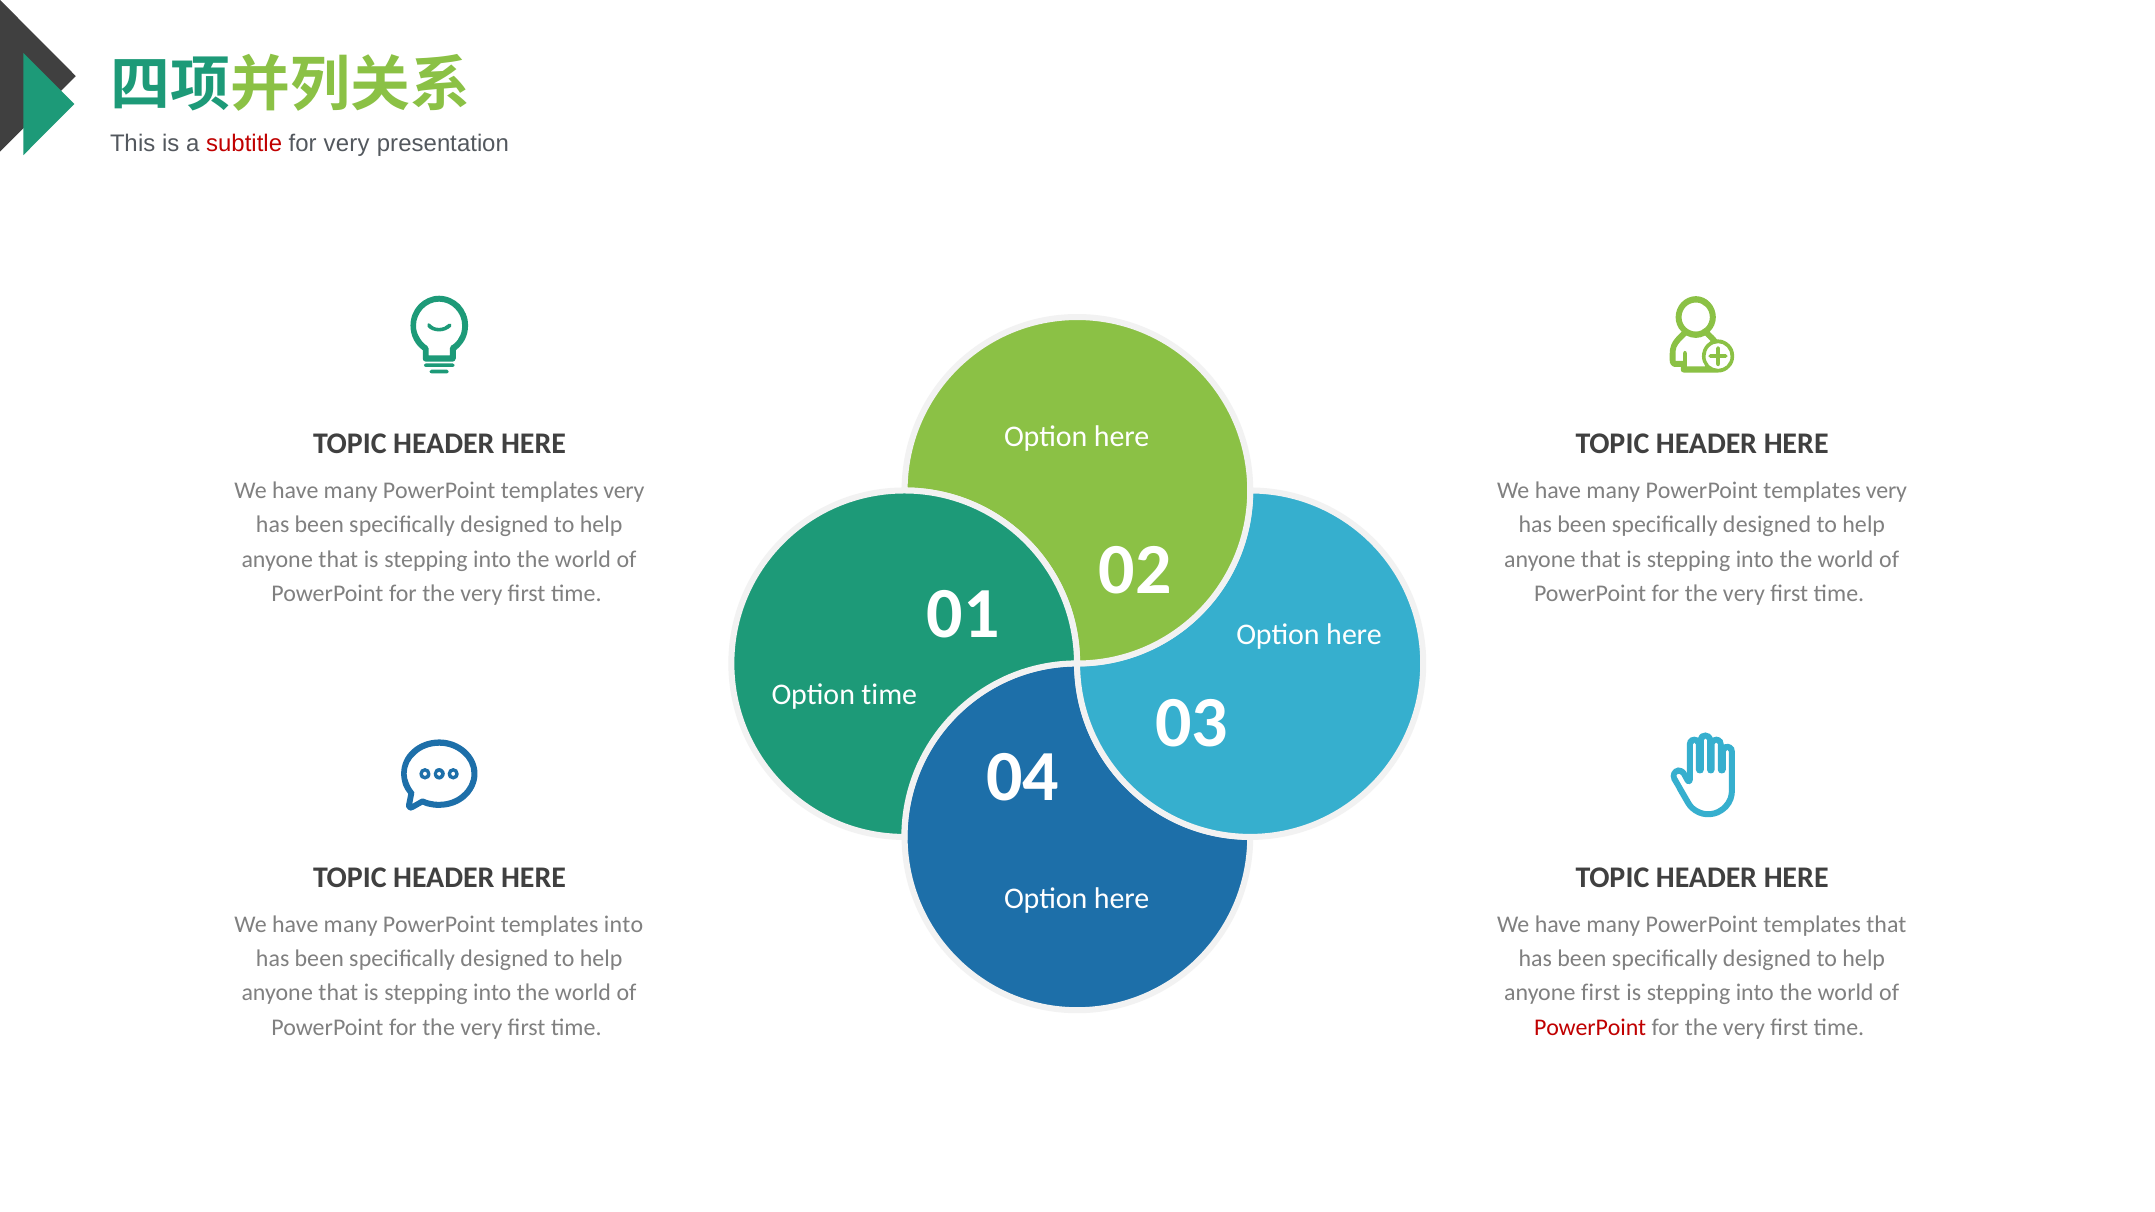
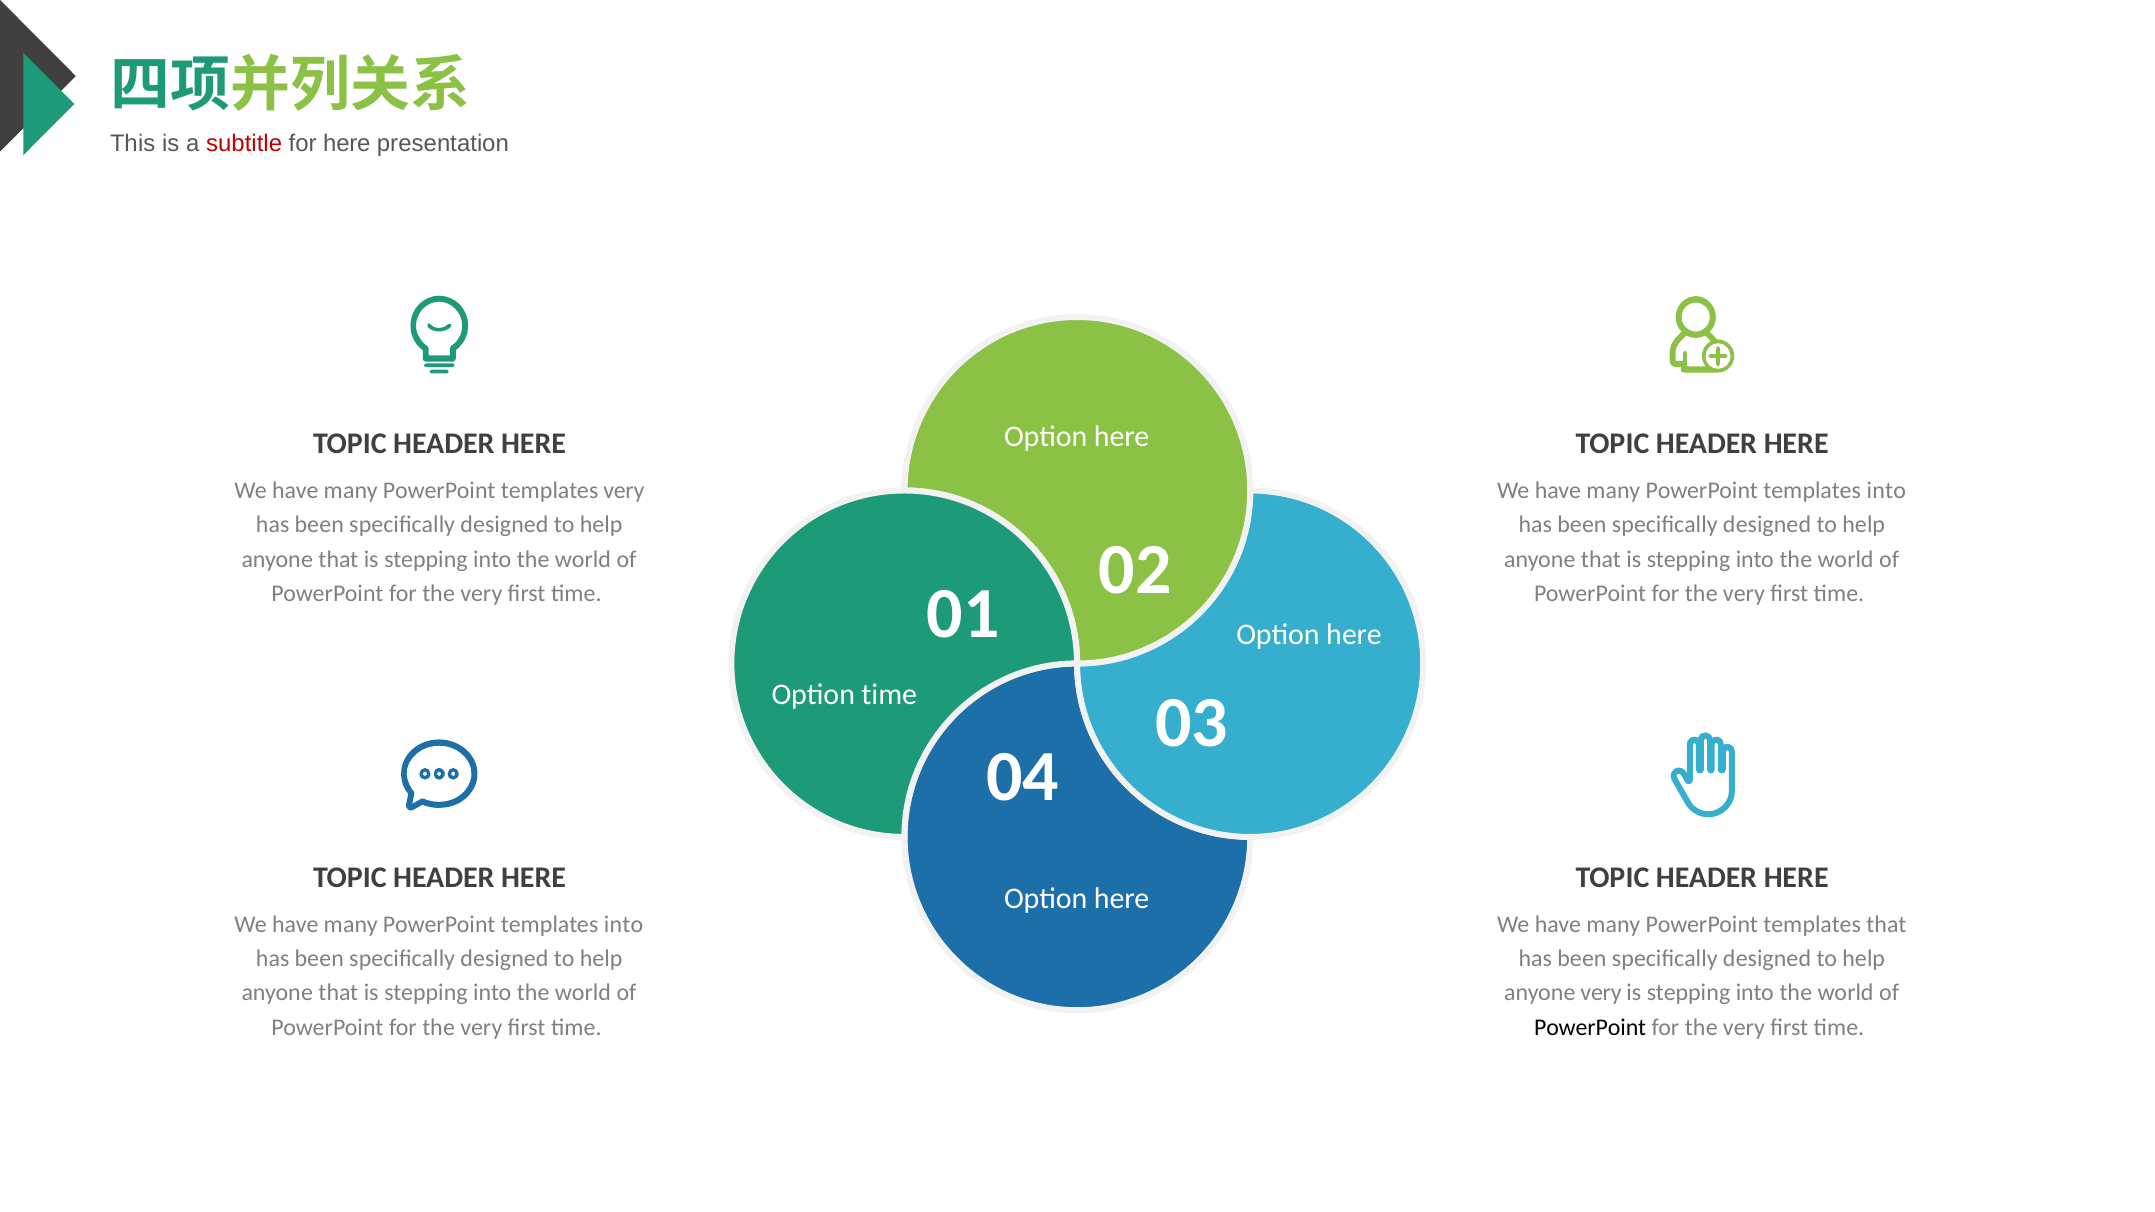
for very: very -> here (347, 143)
very: very -> into (1886, 491)
anyone first: first -> very (1601, 993)
PowerPoint colour: red -> black (1590, 1027)
